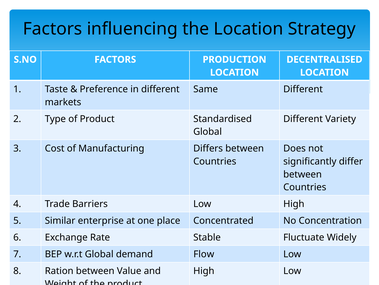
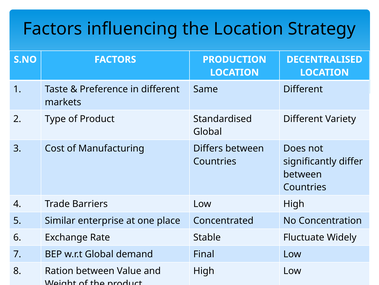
Flow: Flow -> Final (204, 254)
